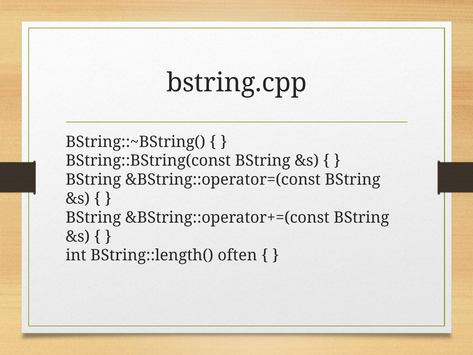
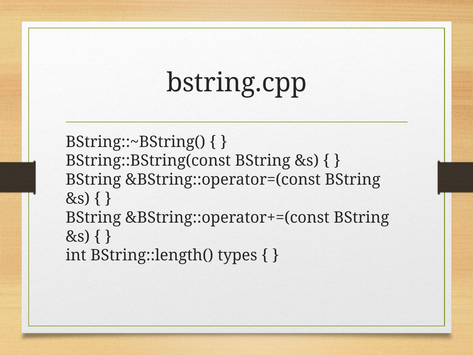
often: often -> types (237, 255)
